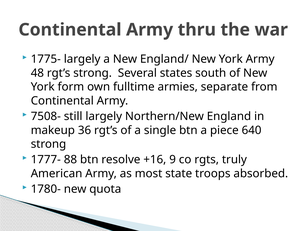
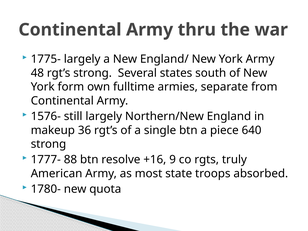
7508-: 7508- -> 1576- (46, 116)
